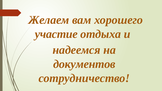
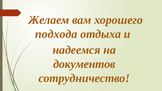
участие: участие -> подхода (56, 34)
